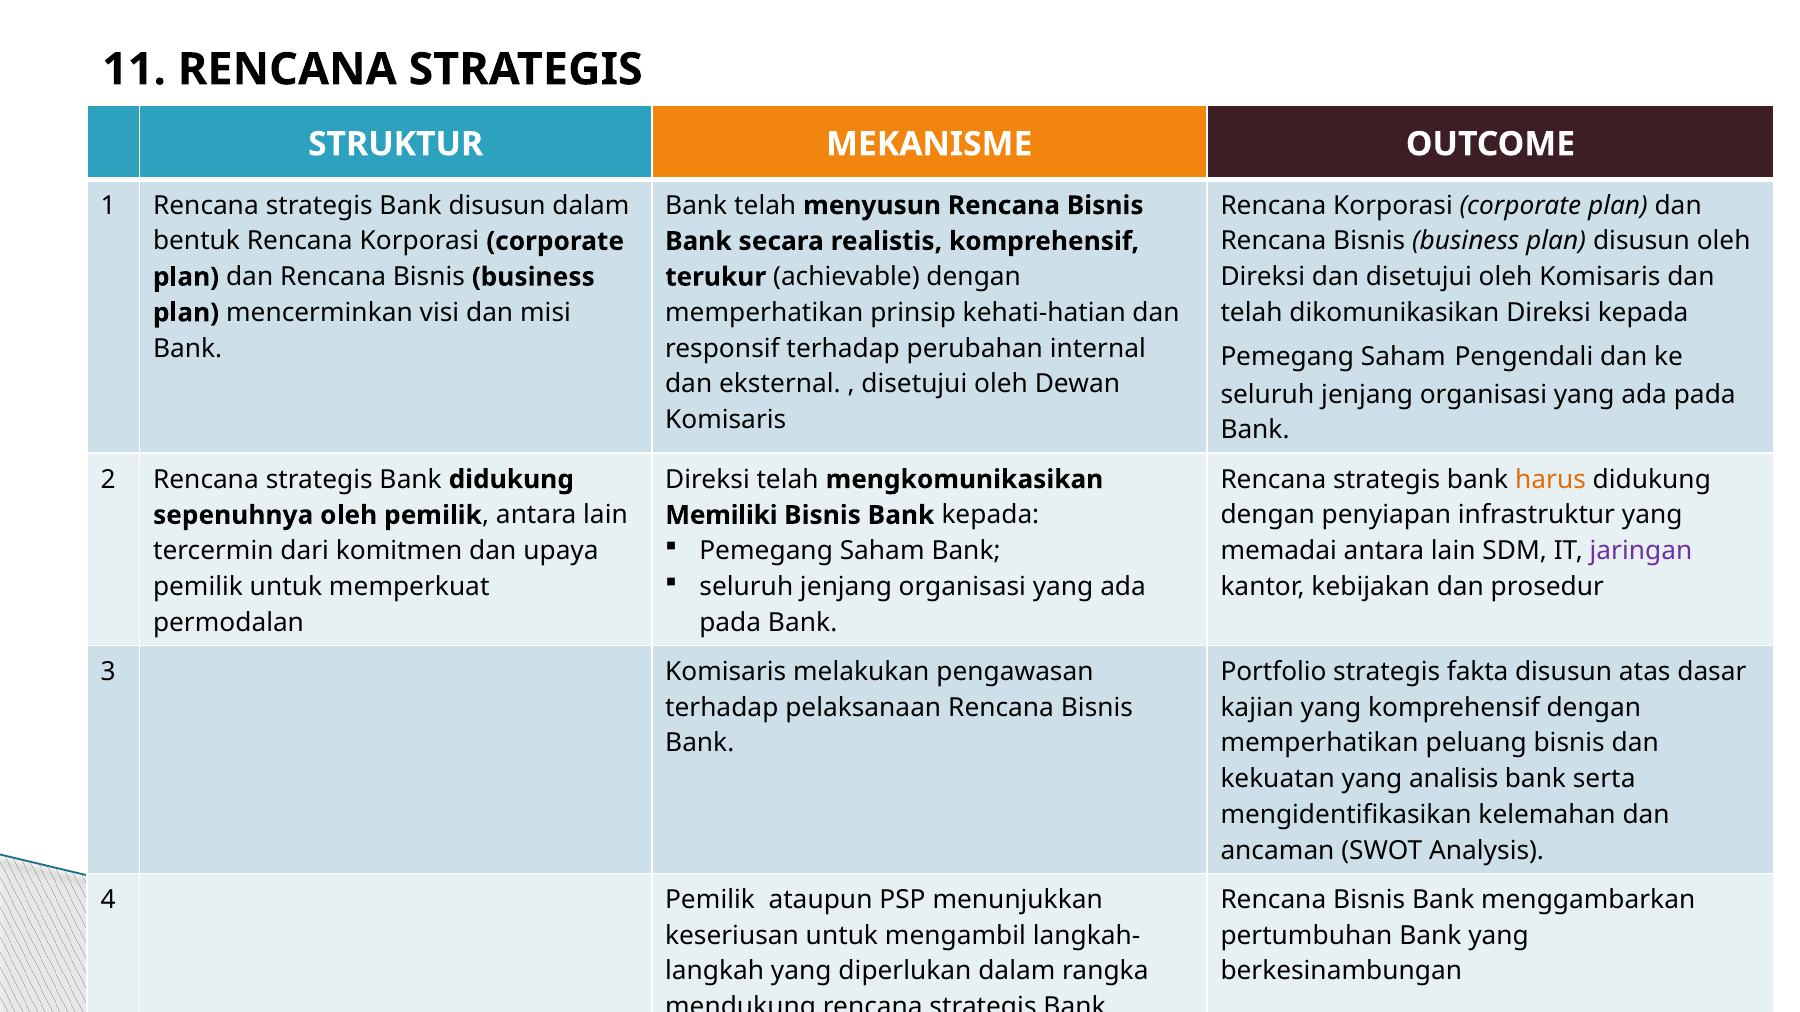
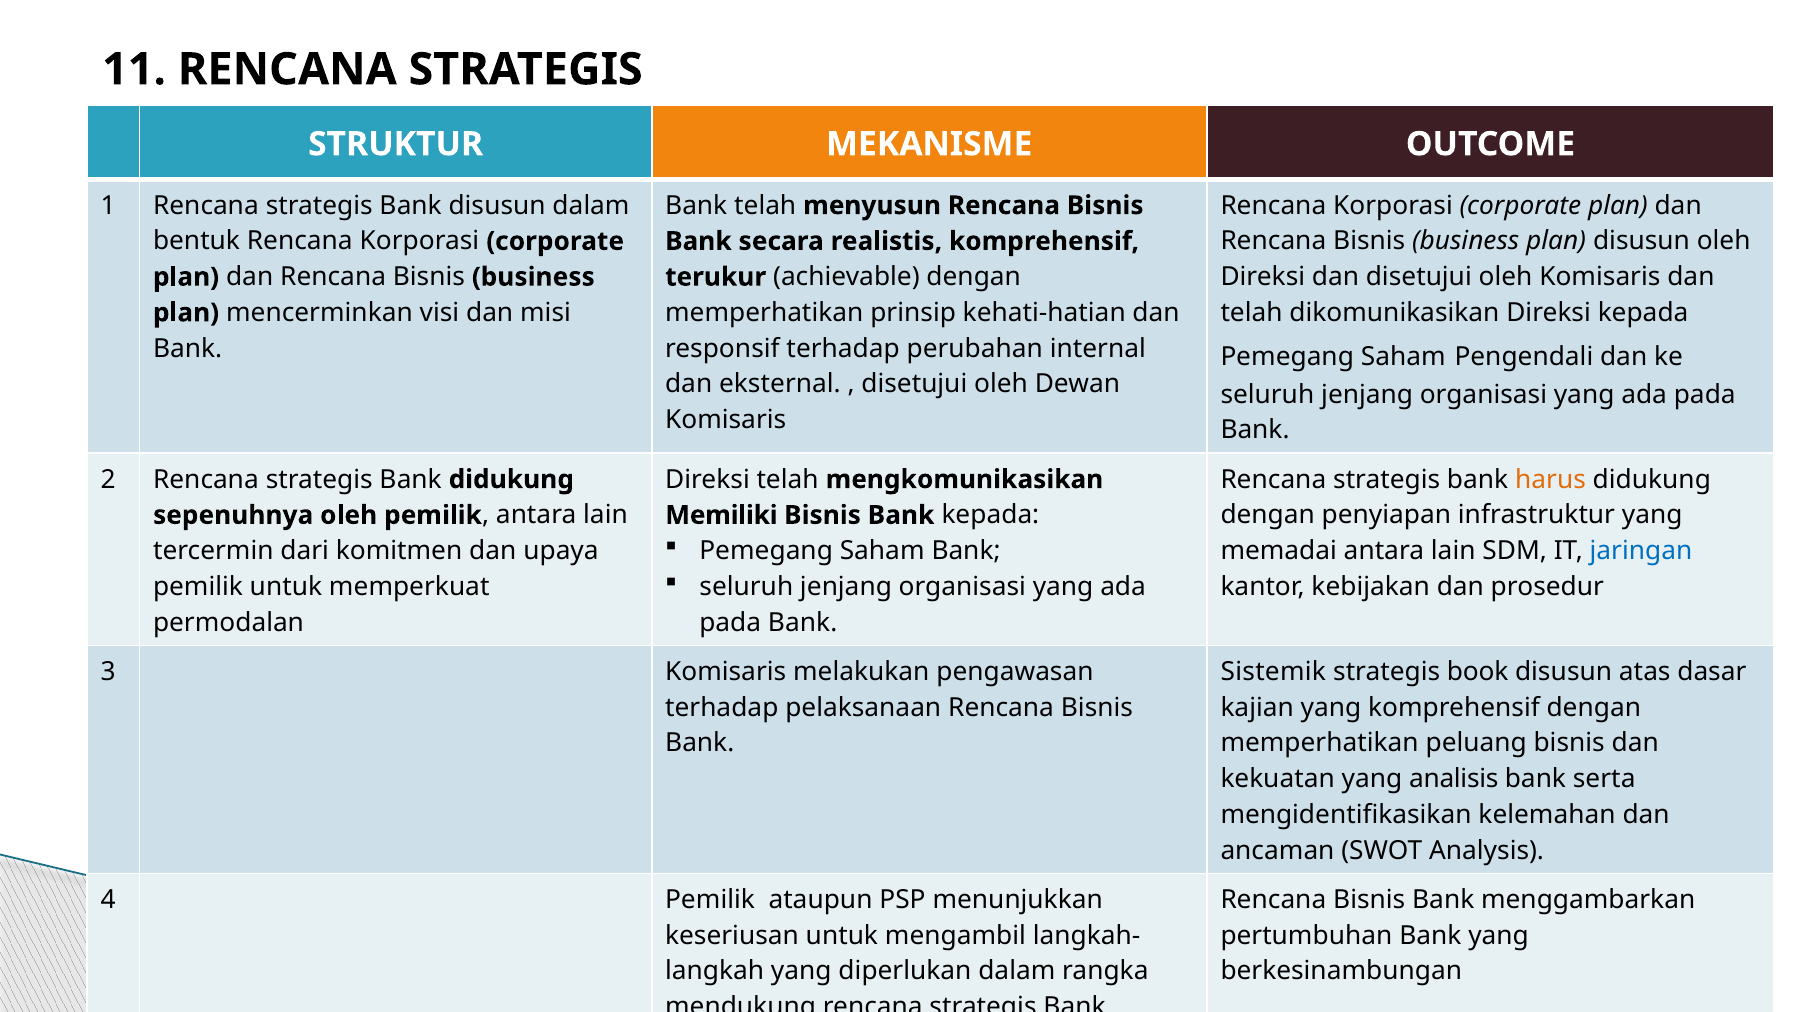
jaringan colour: purple -> blue (1641, 551)
Portfolio: Portfolio -> Sistemik (1273, 672)
fakta: fakta -> book (1478, 672)
